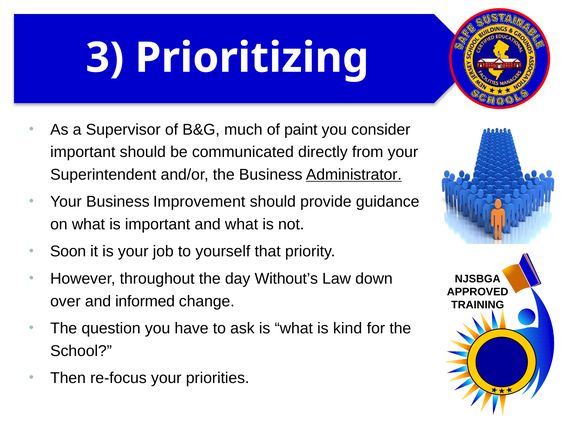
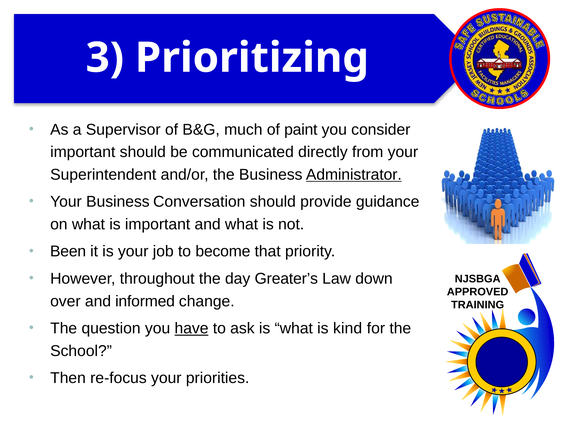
Improvement: Improvement -> Conversation (199, 202)
Soon: Soon -> Been (68, 252)
yourself: yourself -> become (223, 252)
Without’s: Without’s -> Greater’s (286, 279)
have underline: none -> present (192, 329)
